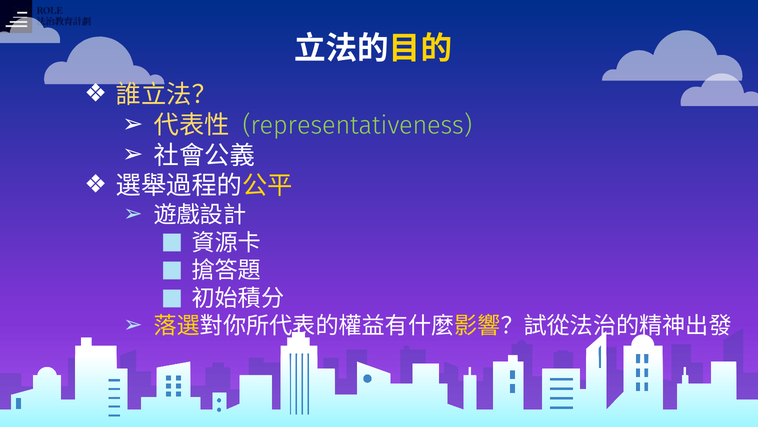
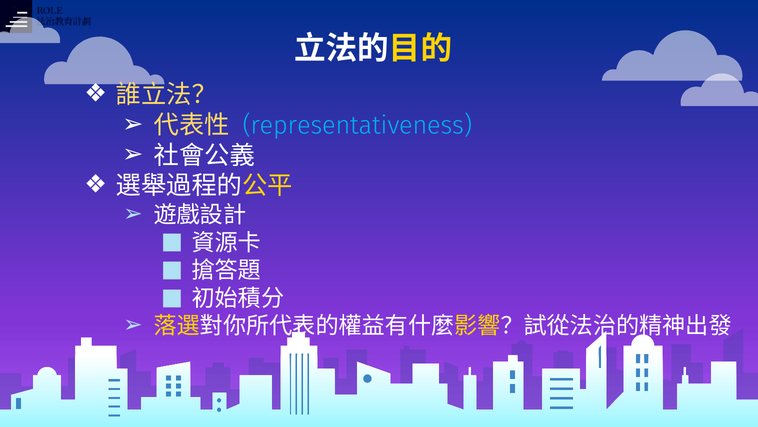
representativeness colour: light green -> light blue (357, 125)
